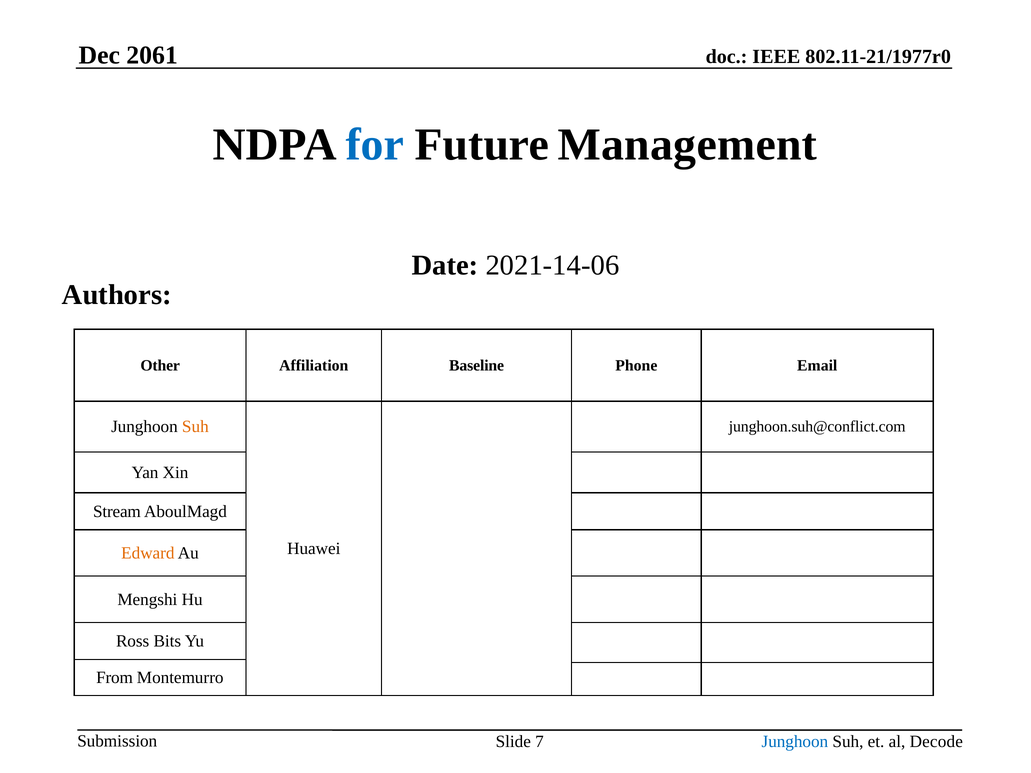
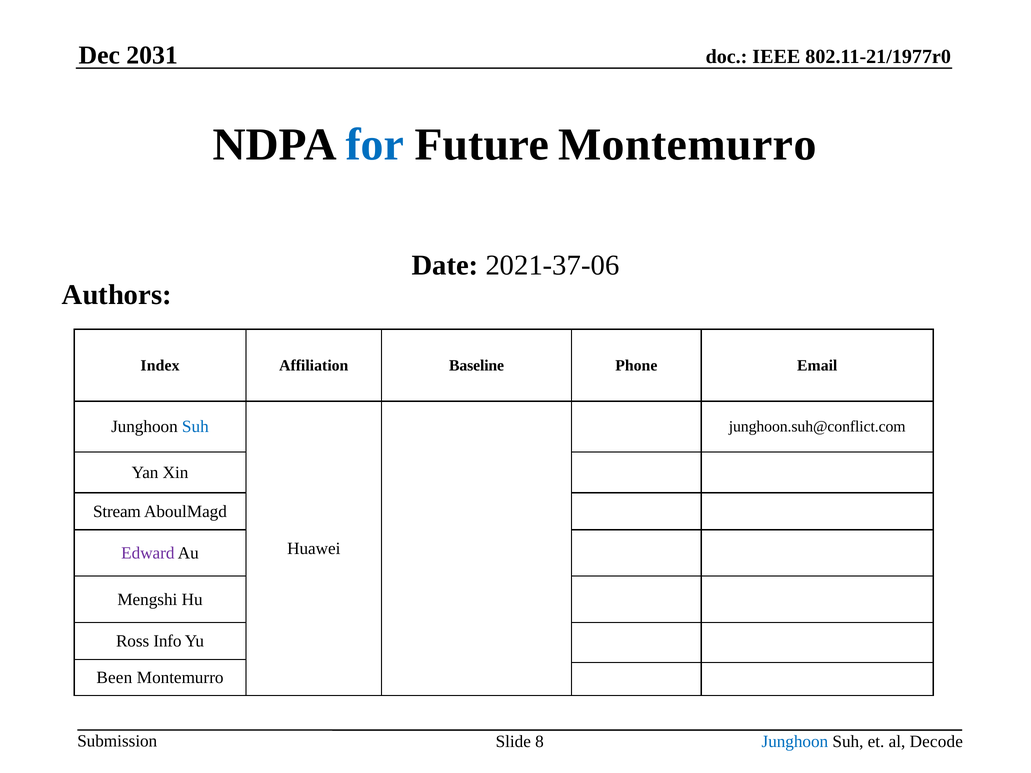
2061: 2061 -> 2031 (152, 55)
Future Management: Management -> Montemurro (687, 145)
2021-14-06: 2021-14-06 -> 2021-37-06 (552, 265)
Other: Other -> Index (160, 365)
Suh colour: orange -> blue (195, 427)
Edward colour: orange -> purple (148, 553)
Bits: Bits -> Info (167, 641)
From: From -> Been (114, 678)
7: 7 -> 8 (540, 742)
